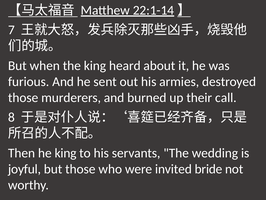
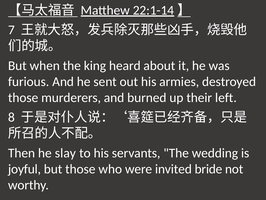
call: call -> left (226, 97)
he king: king -> slay (65, 153)
